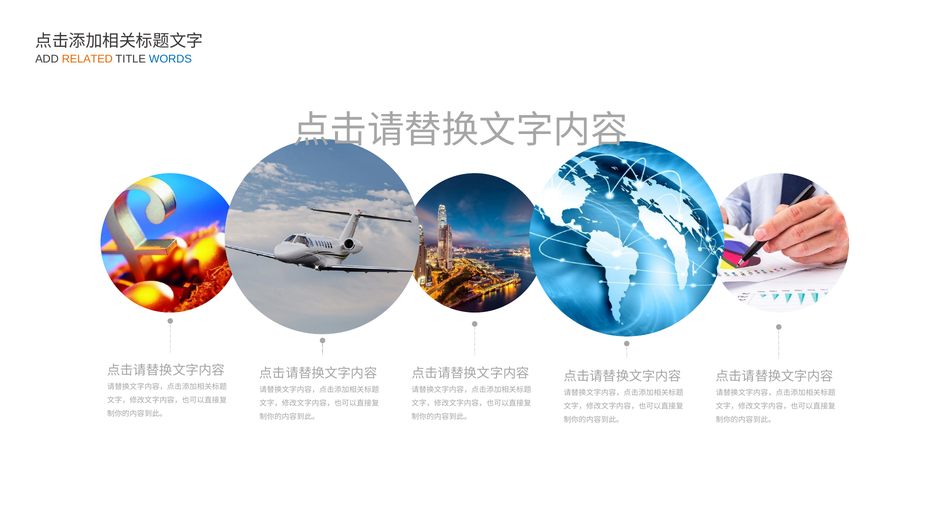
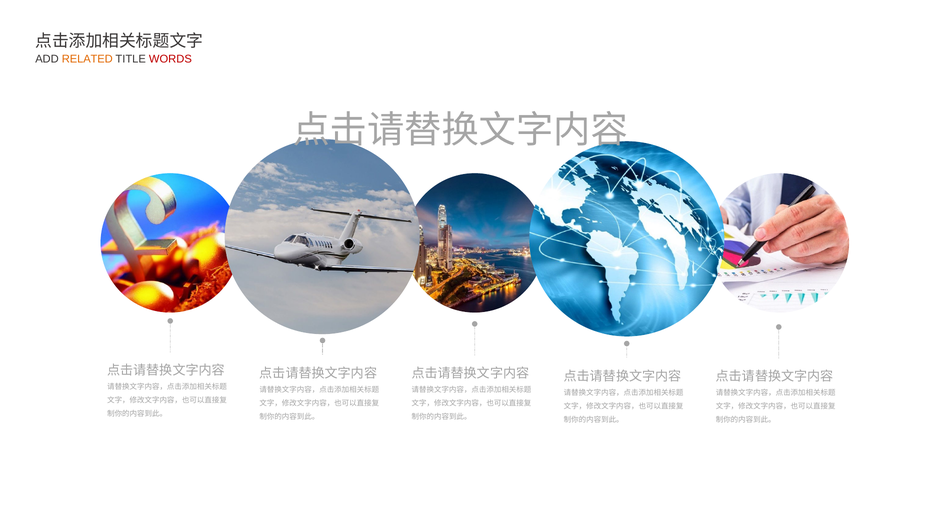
WORDS colour: blue -> red (170, 59)
